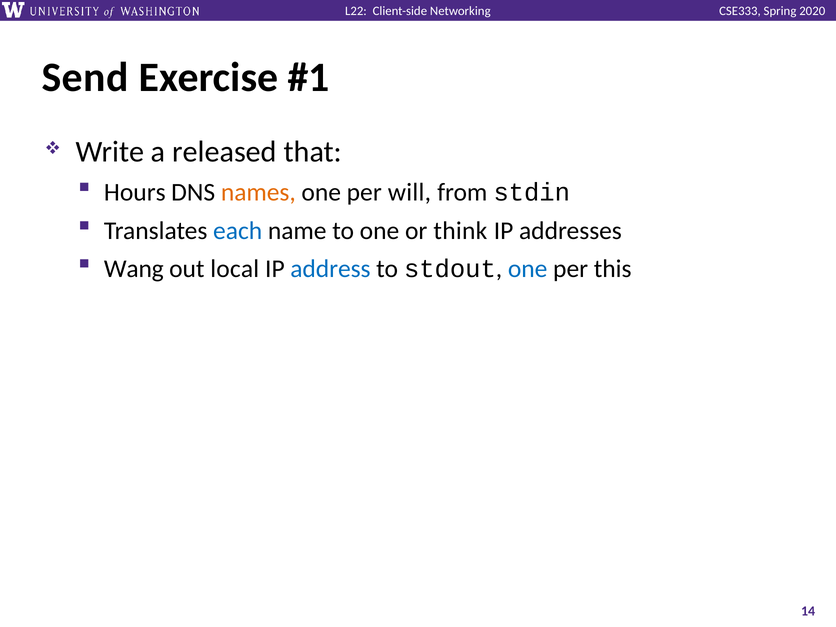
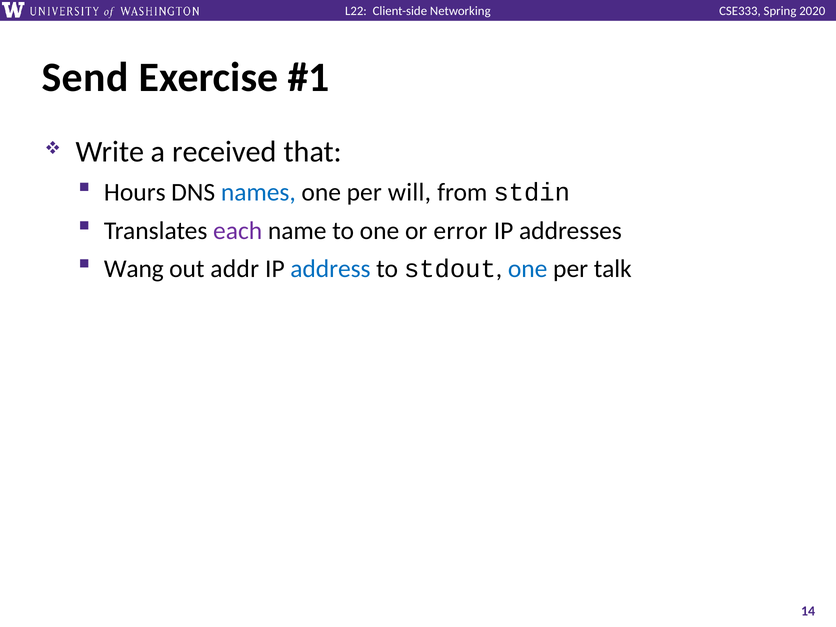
released: released -> received (225, 152)
names colour: orange -> blue (258, 192)
each colour: blue -> purple (238, 231)
think: think -> error (460, 231)
local: local -> addr (235, 269)
this: this -> talk (613, 269)
